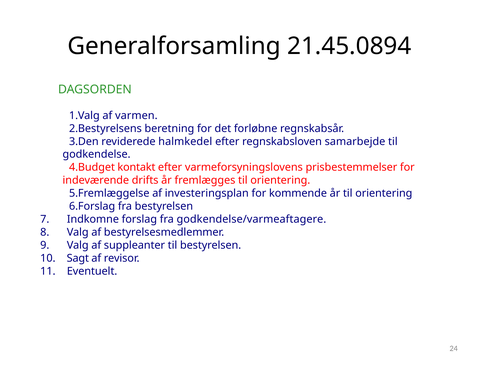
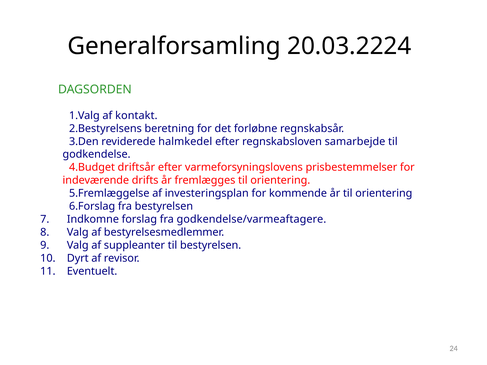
21.45.0894: 21.45.0894 -> 20.03.2224 (349, 46)
varmen: varmen -> kontakt (136, 116)
kontakt: kontakt -> driftsår (136, 168)
Sagt: Sagt -> Dyrt (78, 258)
